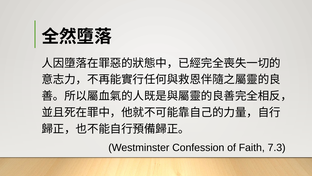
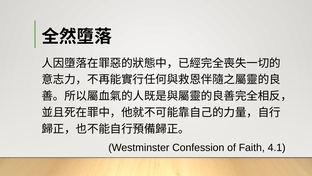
7.3: 7.3 -> 4.1 (277, 147)
